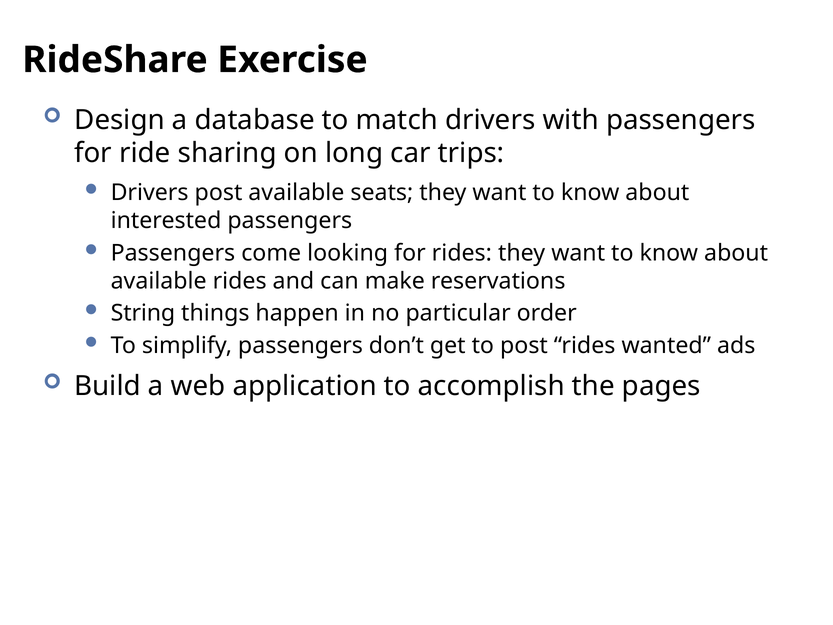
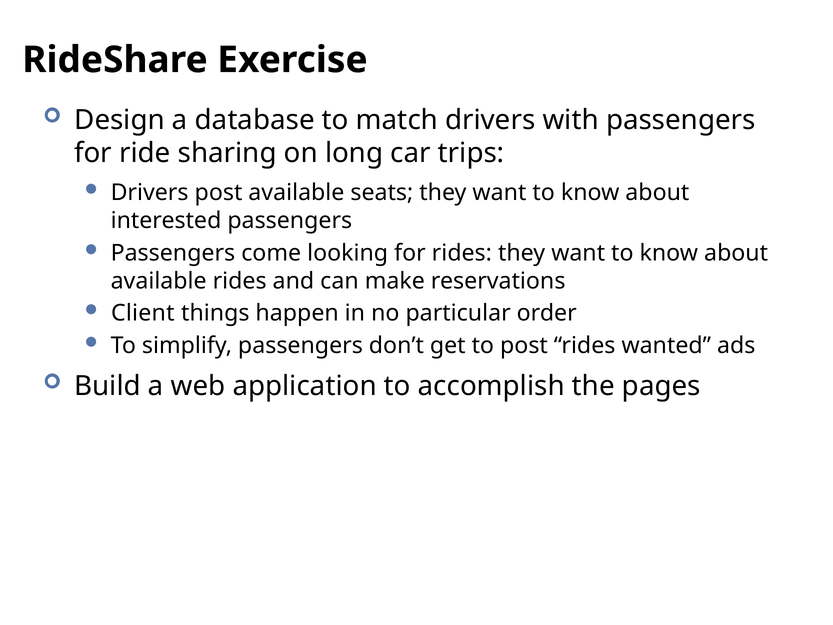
String: String -> Client (143, 313)
